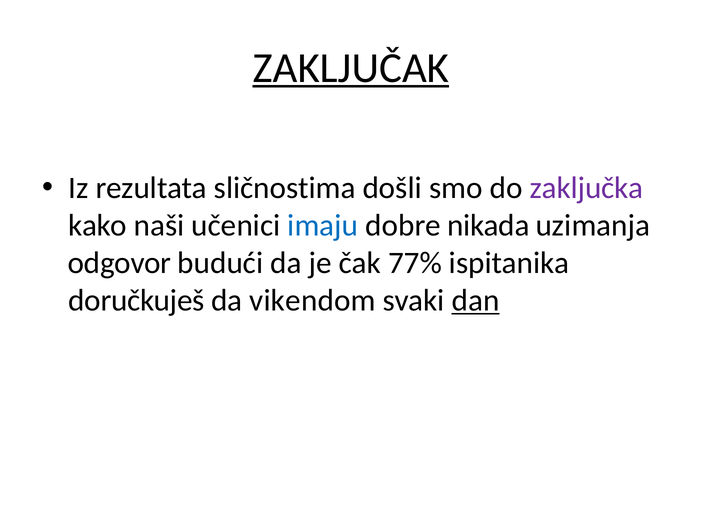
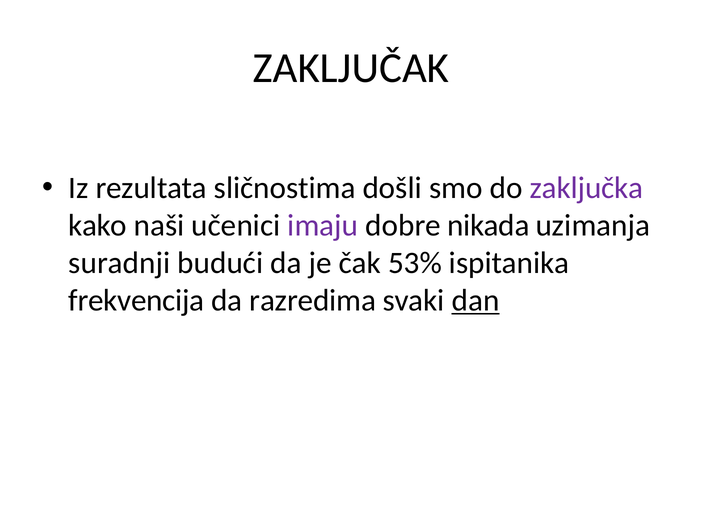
ZAKLJUČAK underline: present -> none (351, 68)
imaju colour: blue -> purple (323, 226)
odgovor: odgovor -> suradnji (119, 263)
77%: 77% -> 53% (415, 263)
doručkuješ: doručkuješ -> frekvencija (136, 301)
vikendom: vikendom -> razredima (313, 301)
